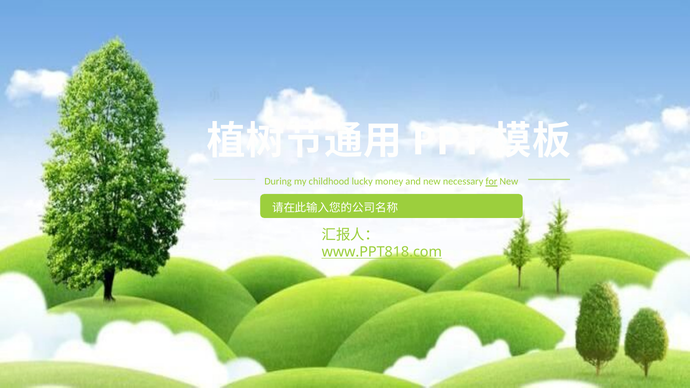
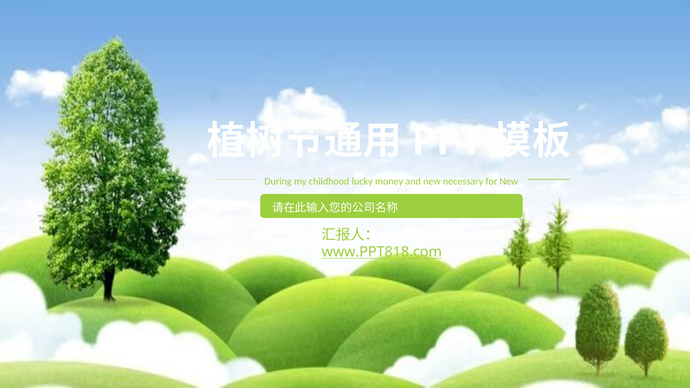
for underline: present -> none (491, 182)
